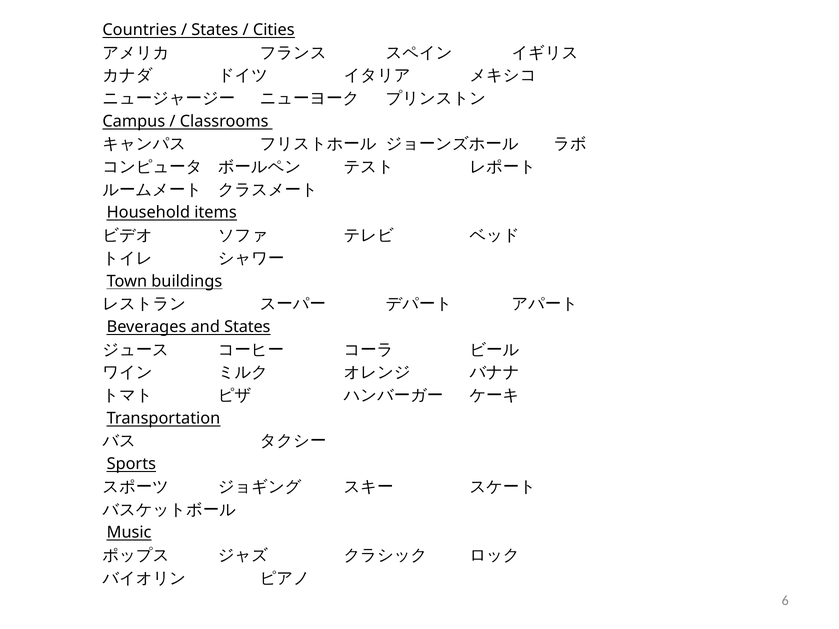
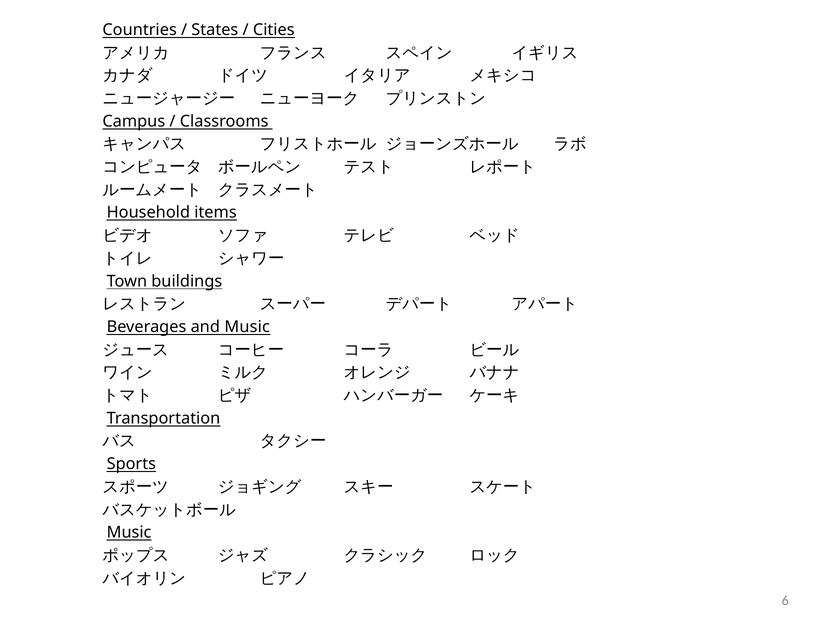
and States: States -> Music (247, 327)
